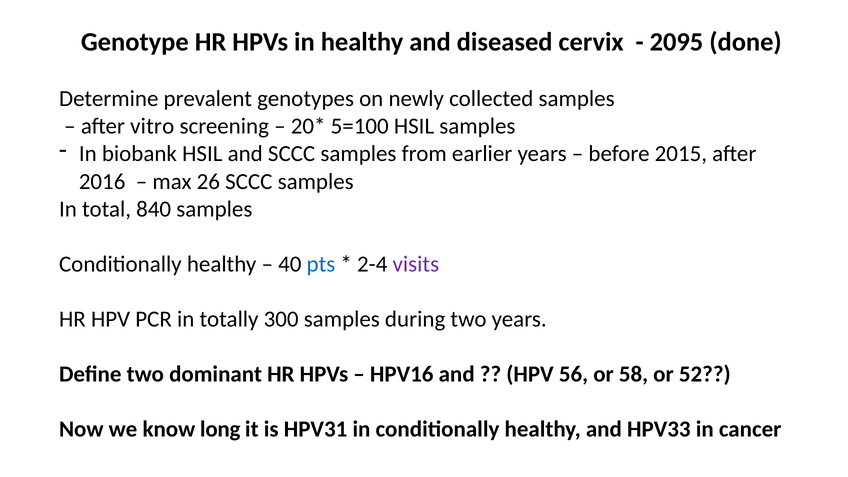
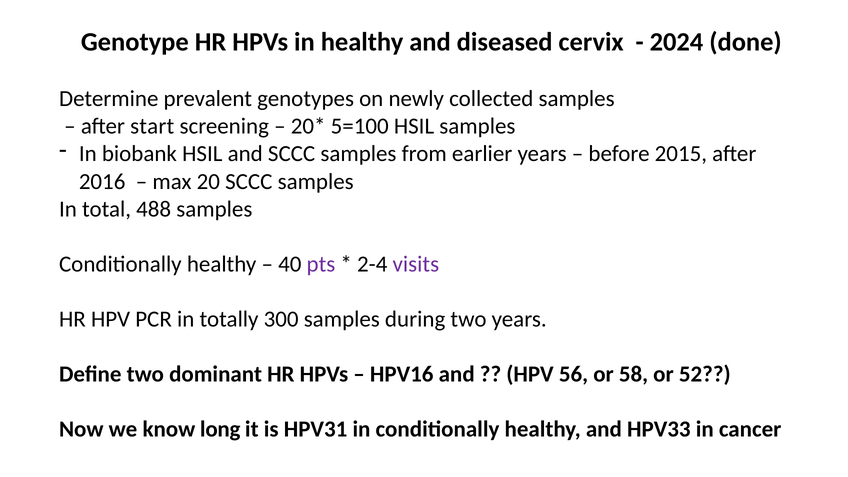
2095: 2095 -> 2024 (676, 42)
vitro: vitro -> start (152, 126)
26: 26 -> 20 (208, 181)
840: 840 -> 488 (154, 209)
pts colour: blue -> purple (321, 264)
